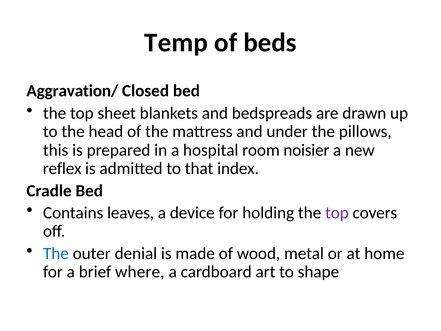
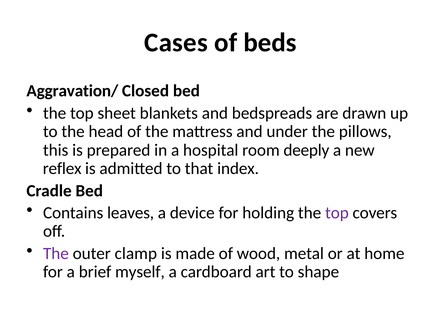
Temp: Temp -> Cases (176, 43)
noisier: noisier -> deeply (306, 150)
The colour: blue -> purple (56, 253)
denial: denial -> clamp (136, 253)
where: where -> myself (140, 272)
